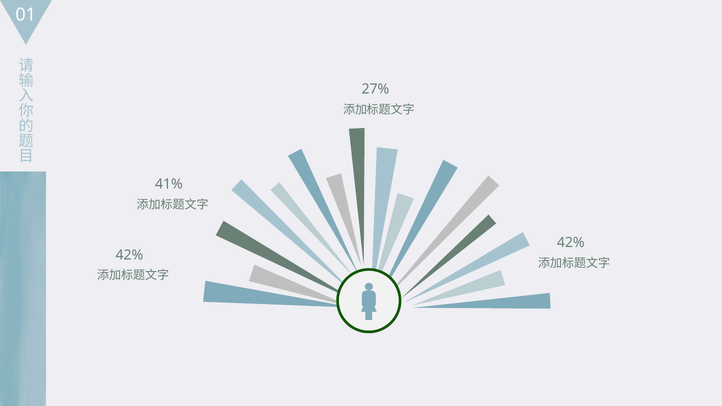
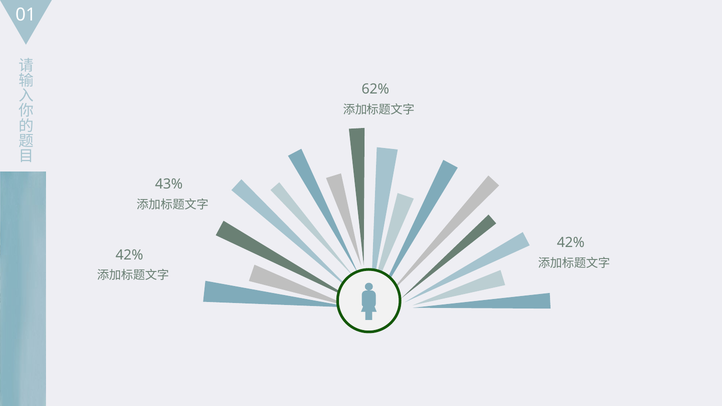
27%: 27% -> 62% (375, 89)
41%: 41% -> 43% (169, 184)
